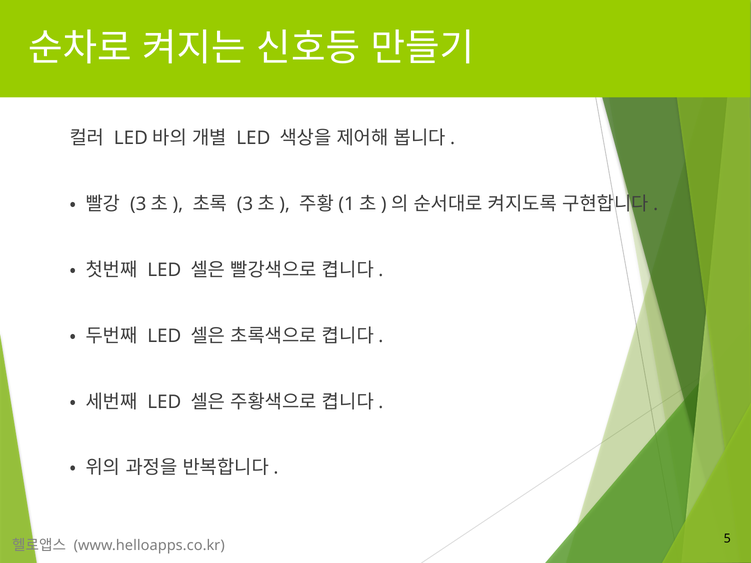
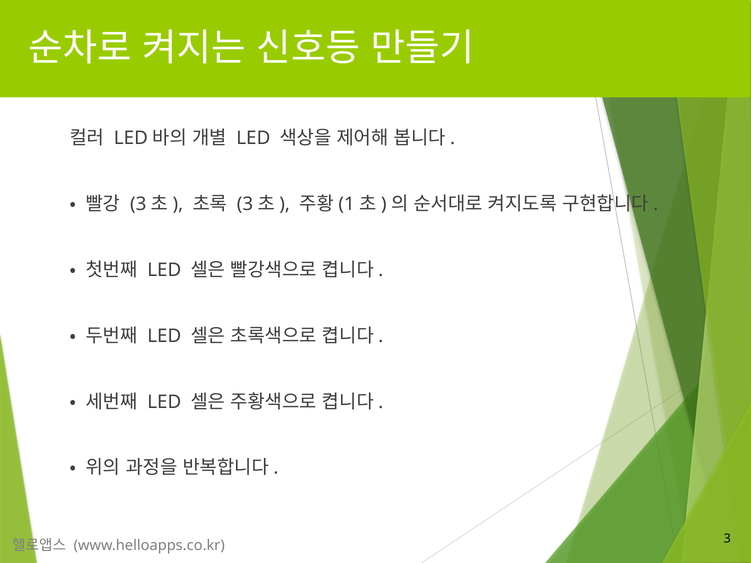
5: 5 -> 3 (727, 539)
